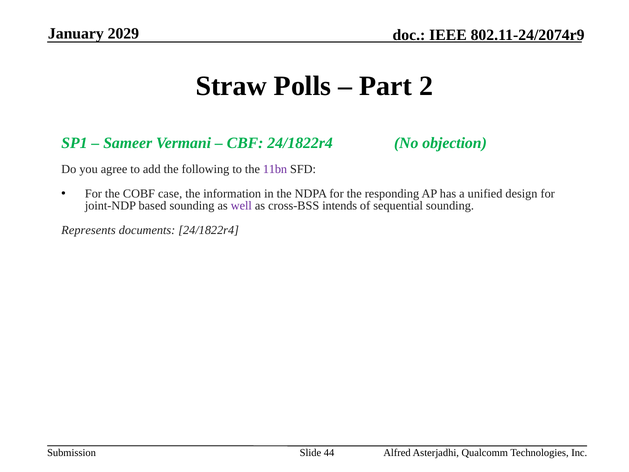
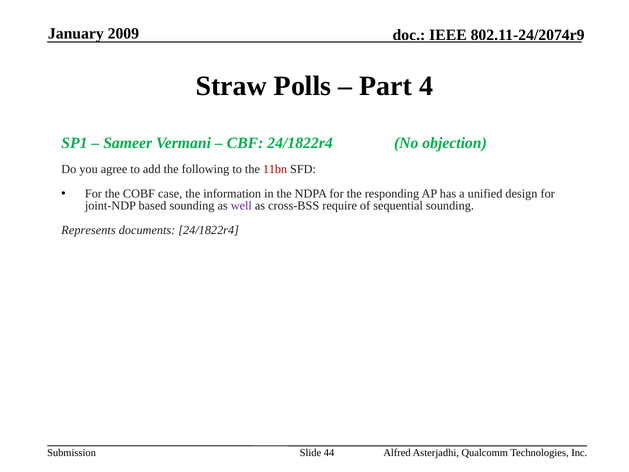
2029: 2029 -> 2009 (123, 33)
2: 2 -> 4 (426, 86)
11bn colour: purple -> red (275, 169)
intends: intends -> require (340, 206)
